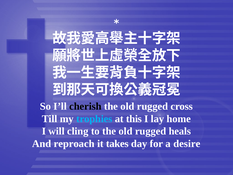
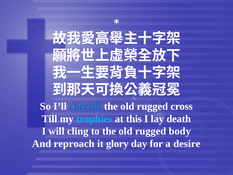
cherish colour: black -> blue (85, 106)
home: home -> death (179, 119)
heals: heals -> body (180, 131)
takes: takes -> glory (117, 143)
